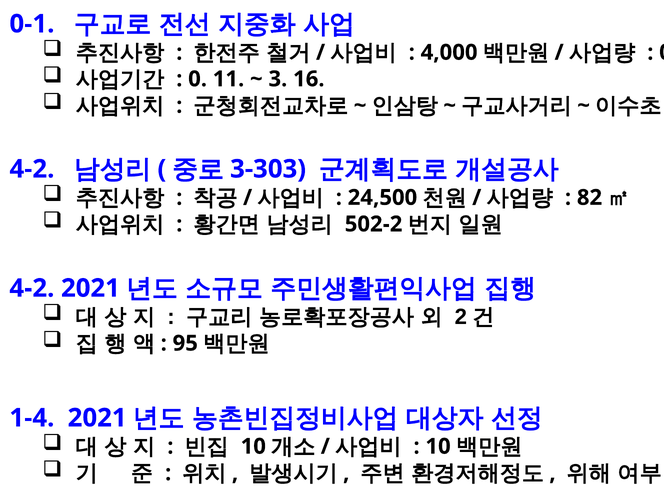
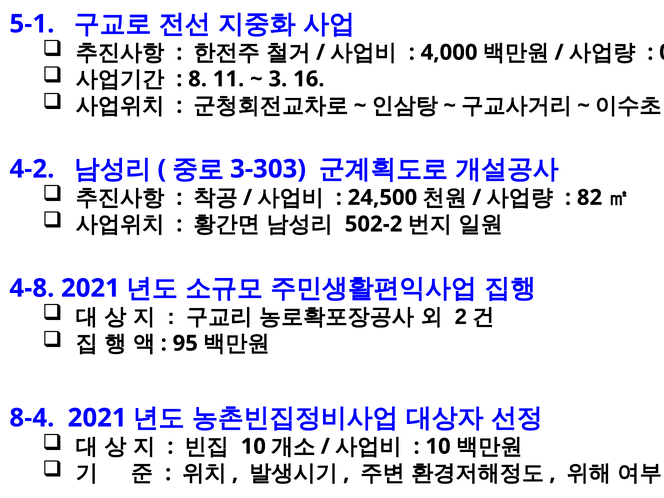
0-1: 0-1 -> 5-1 (32, 24)
0: 0 -> 8 (198, 79)
4-2: 4-2 -> 4-8 (32, 288)
1-4: 1-4 -> 8-4 (32, 418)
